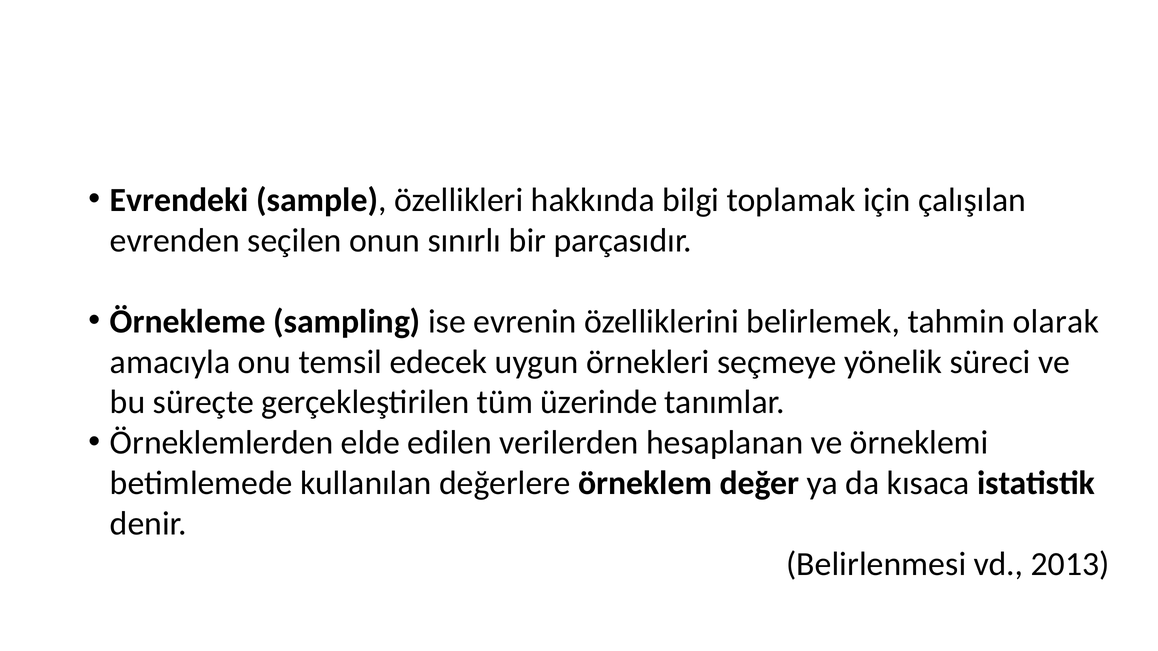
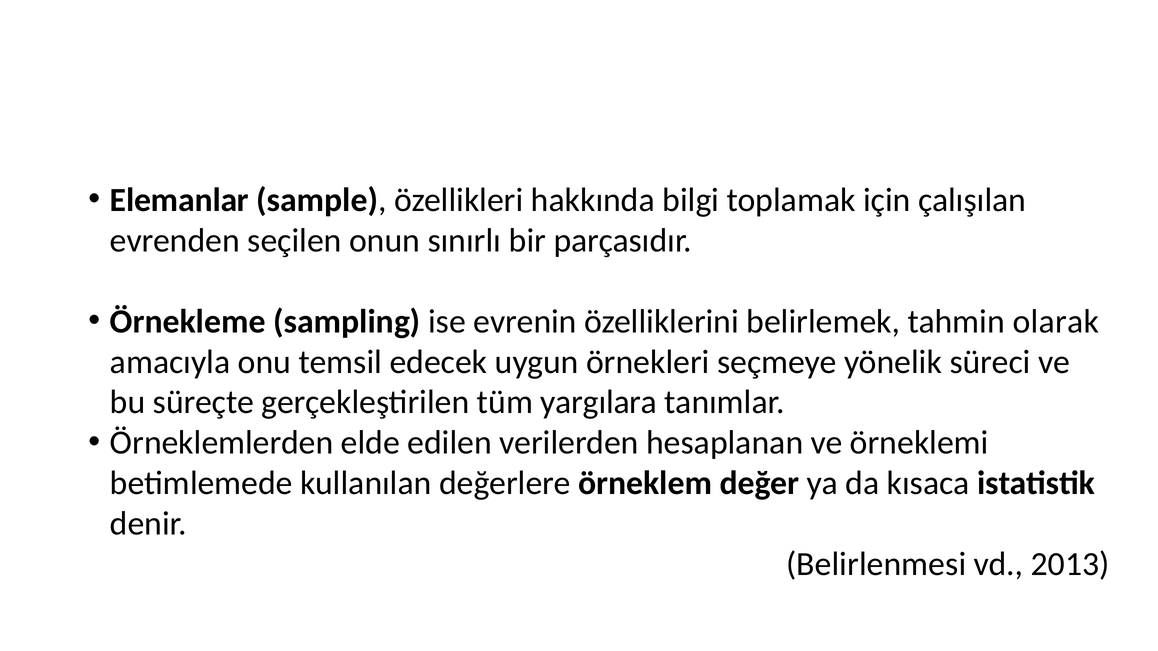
Evrendeki: Evrendeki -> Elemanlar (179, 200)
üzerinde: üzerinde -> yargılara (599, 403)
